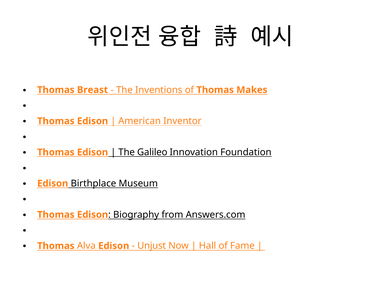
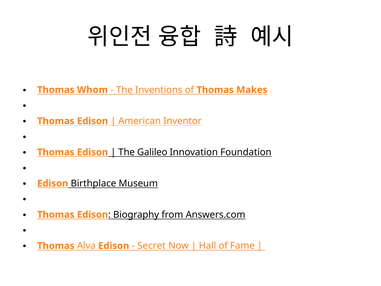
Breast: Breast -> Whom (92, 90)
Unjust: Unjust -> Secret (152, 246)
